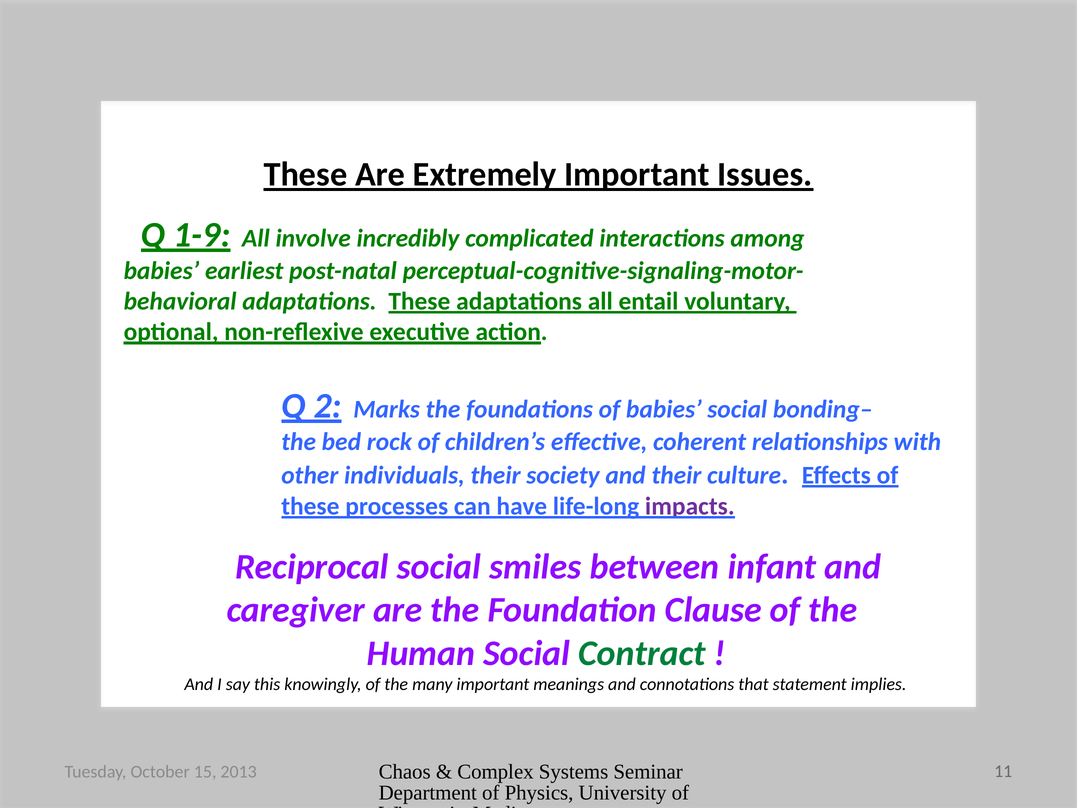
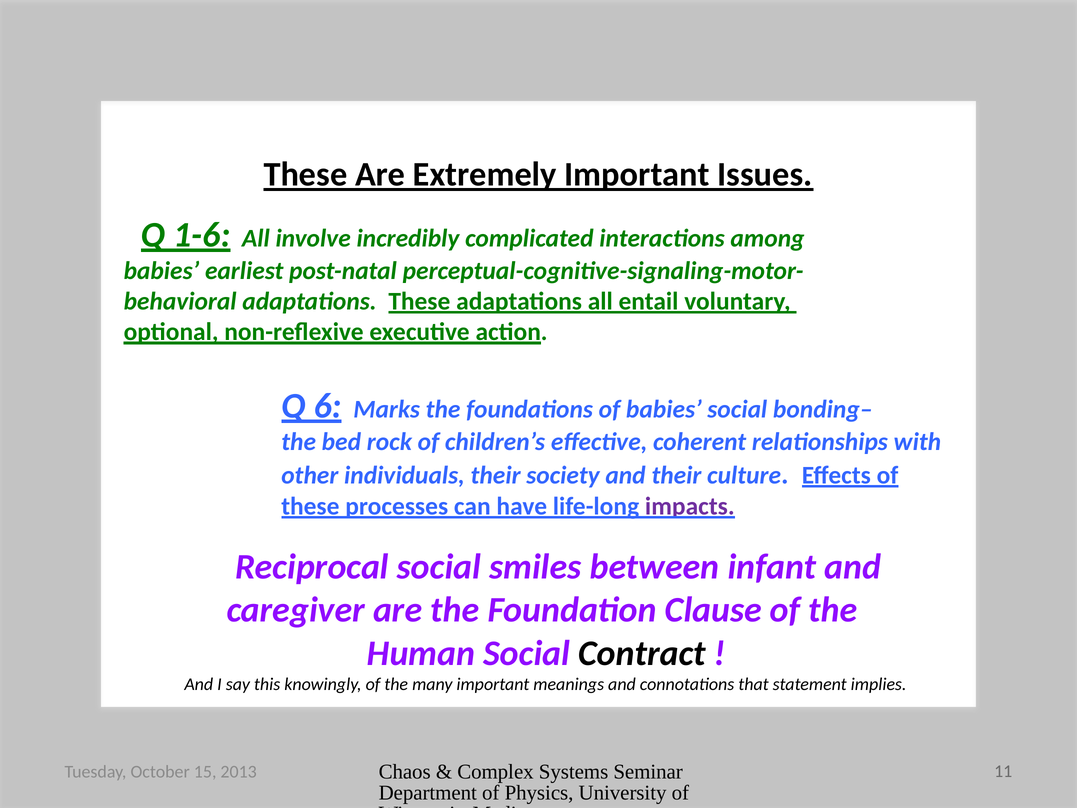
1-9: 1-9 -> 1-6 (202, 235)
2: 2 -> 6 (328, 406)
Contract colour: green -> black (642, 653)
